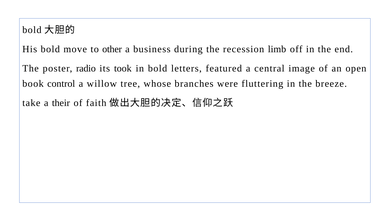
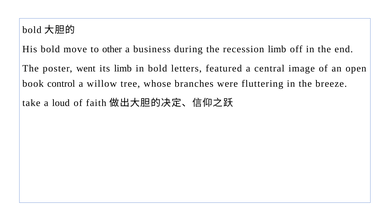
radio: radio -> went (86, 69)
its took: took -> limb (123, 69)
their: their -> loud (61, 103)
